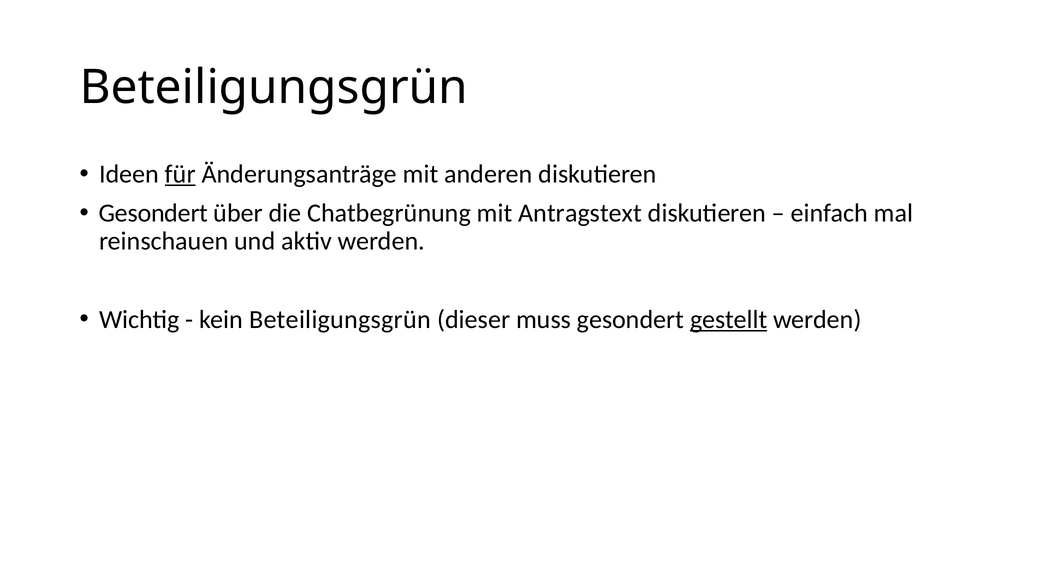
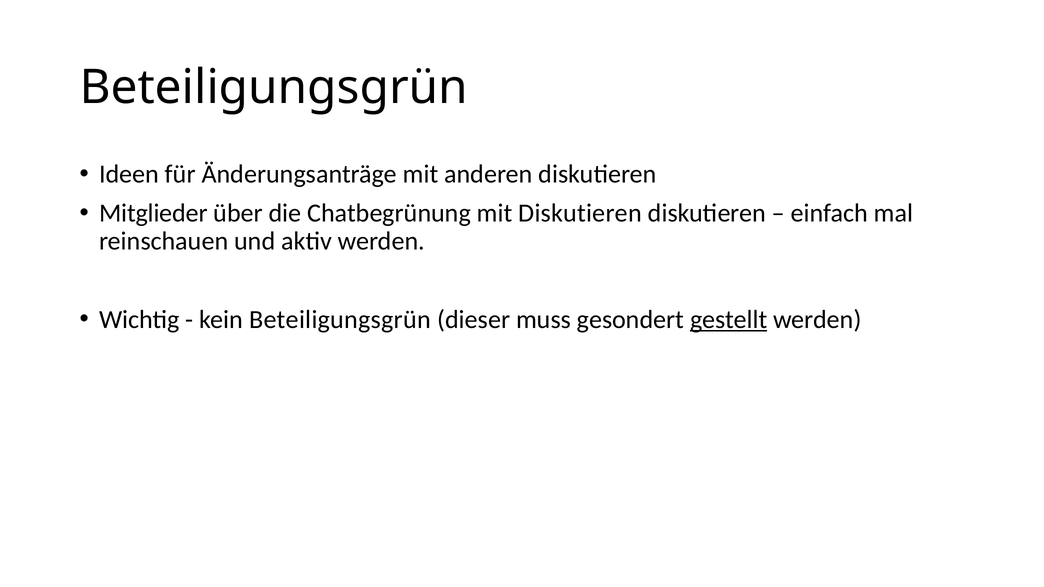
für underline: present -> none (180, 174)
Gesondert: Gesondert -> Mitglieder (153, 213)
mit Antragstext: Antragstext -> Diskutieren (580, 213)
